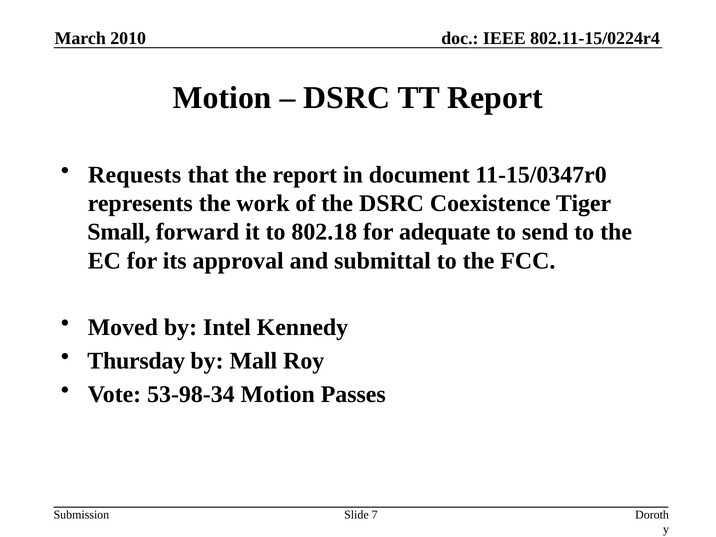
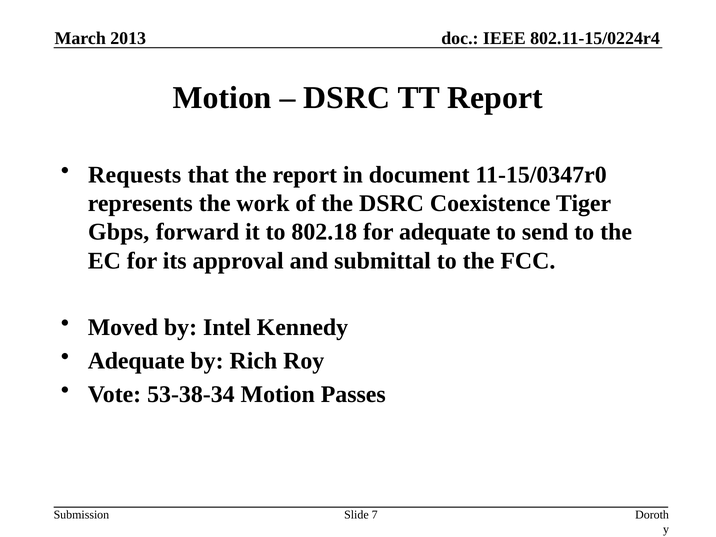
2010: 2010 -> 2013 (128, 38)
Small: Small -> Gbps (119, 232)
Thursday: Thursday -> Adequate (136, 361)
Mall: Mall -> Rich (253, 361)
53-98-34: 53-98-34 -> 53-38-34 (191, 394)
